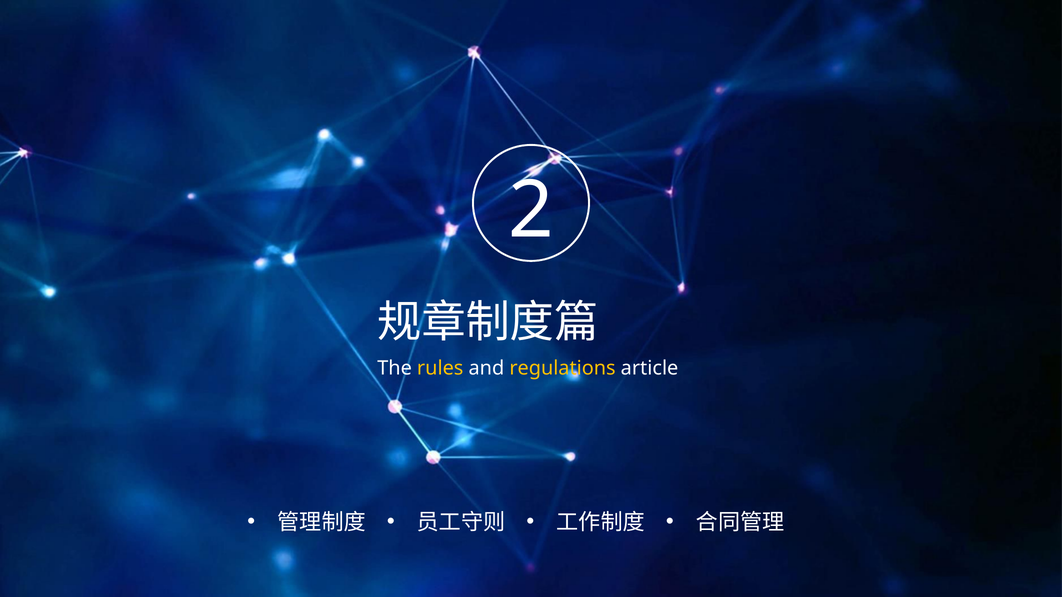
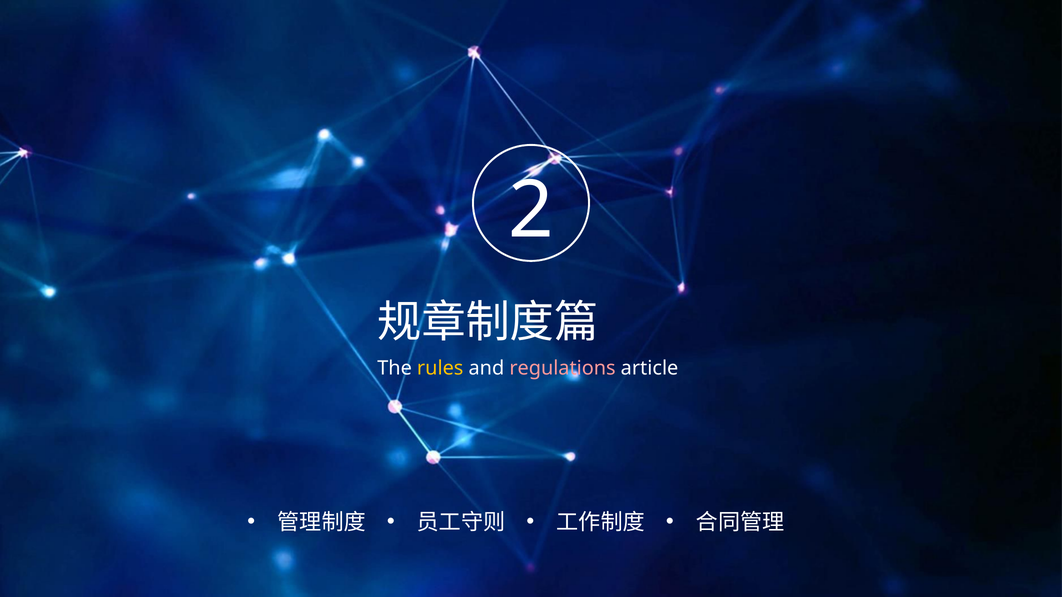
regulations colour: yellow -> pink (562, 368)
